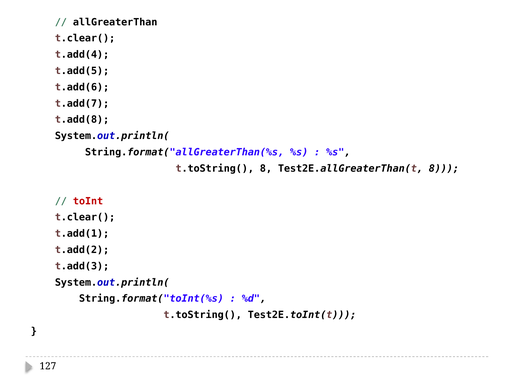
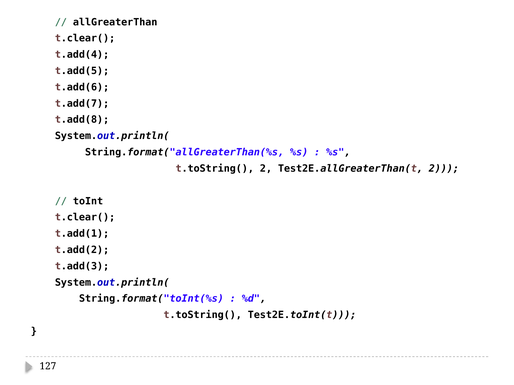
t.toString( 8: 8 -> 2 (266, 169)
Test2E.allGreaterThan(t 8: 8 -> 2 (444, 169)
toInt colour: red -> black (88, 201)
